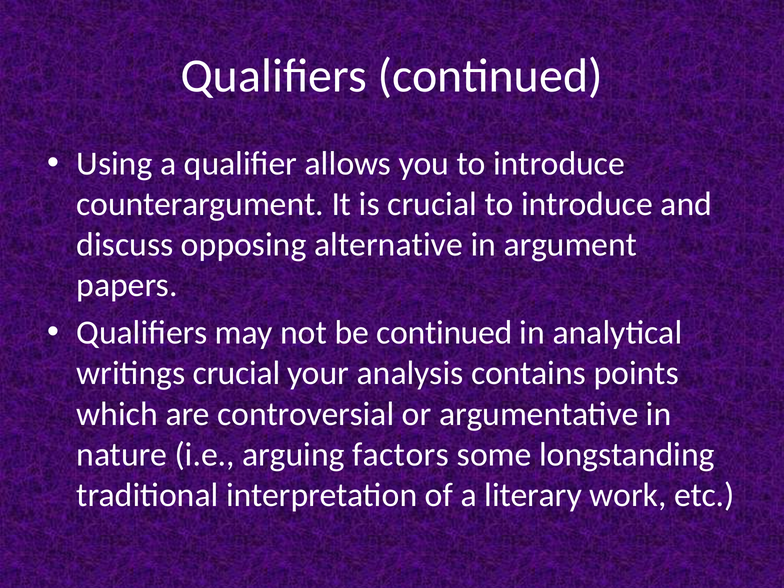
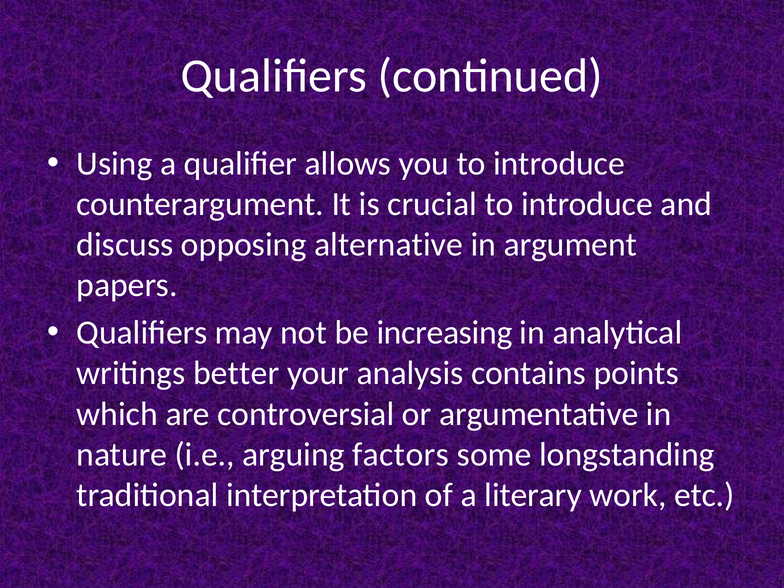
be continued: continued -> increasing (444, 333)
writings crucial: crucial -> better (236, 373)
